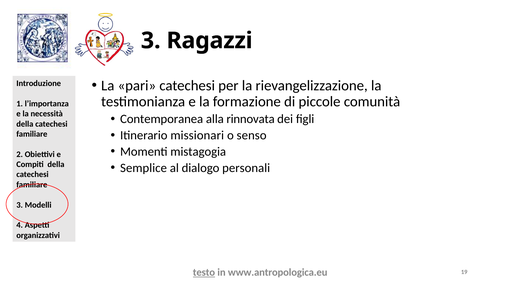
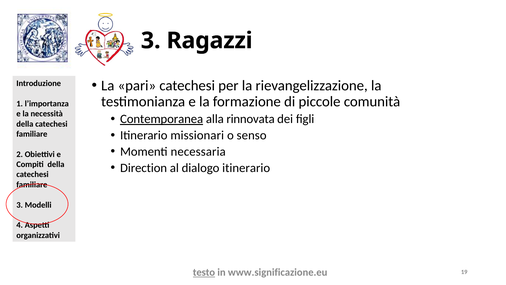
Contemporanea underline: none -> present (162, 119)
mistagogia: mistagogia -> necessaria (198, 151)
Semplice: Semplice -> Direction (144, 168)
dialogo personali: personali -> itinerario (246, 168)
www.antropologica.eu: www.antropologica.eu -> www.significazione.eu (278, 272)
